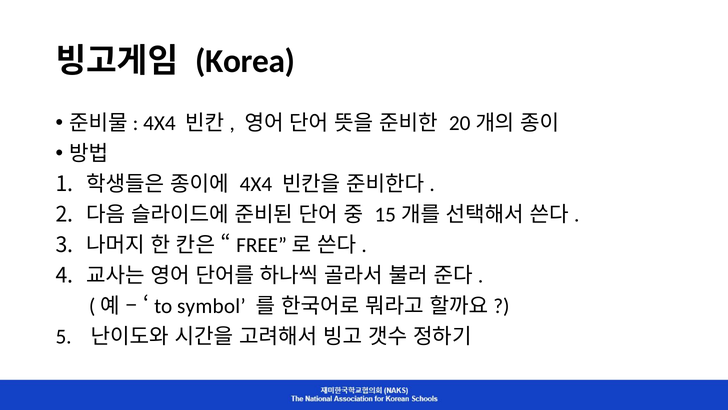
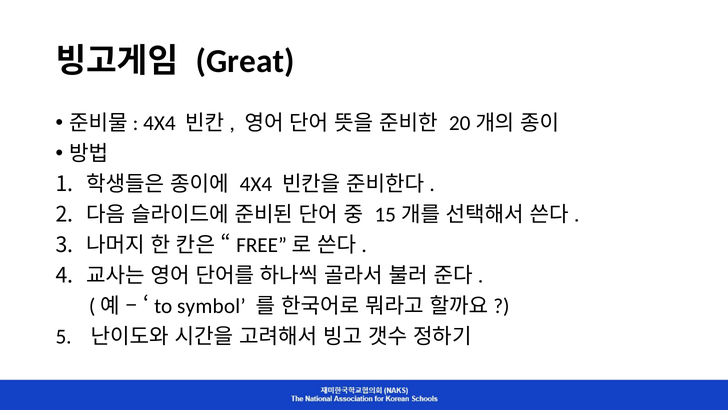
Korea: Korea -> Great (245, 61)
